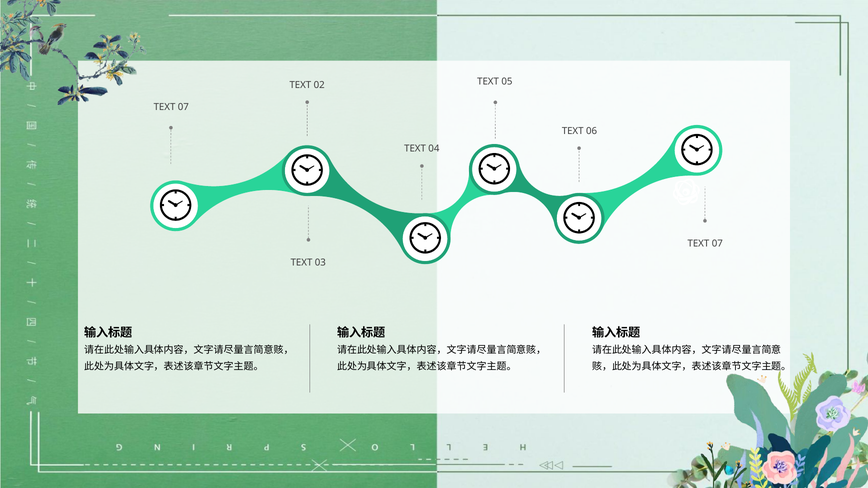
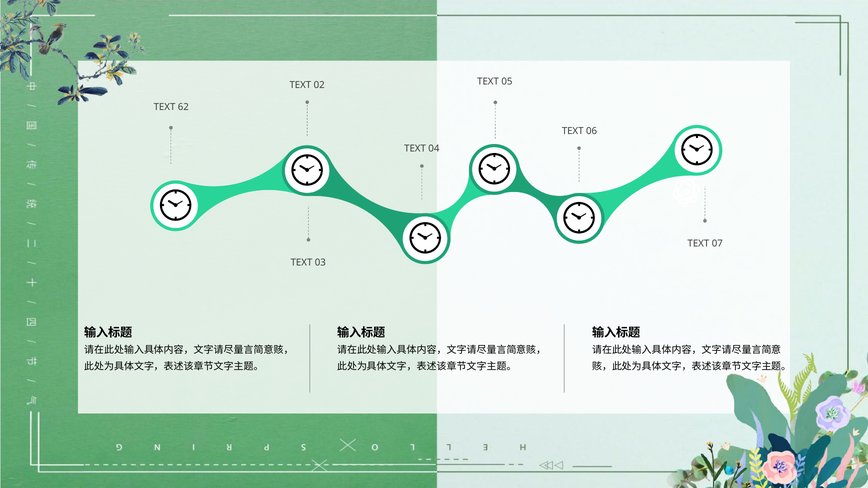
07: 07 -> 62 (183, 107)
